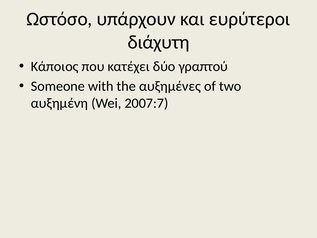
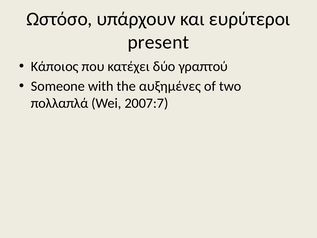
διάχυτη: διάχυτη -> present (158, 42)
αυξημένη: αυξημένη -> πολλαπλά (60, 103)
